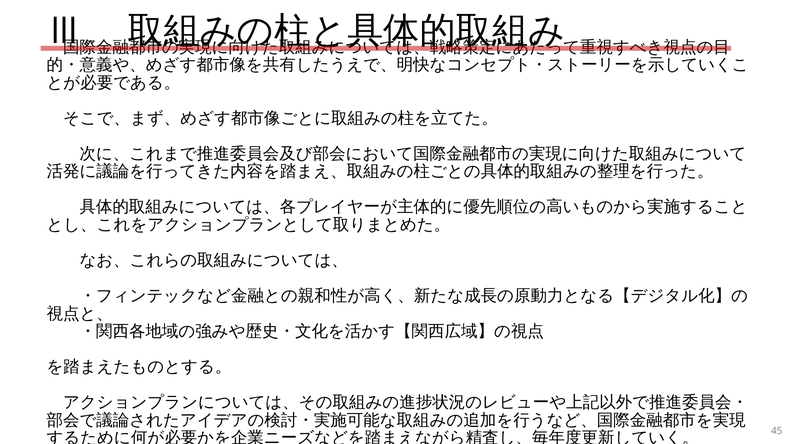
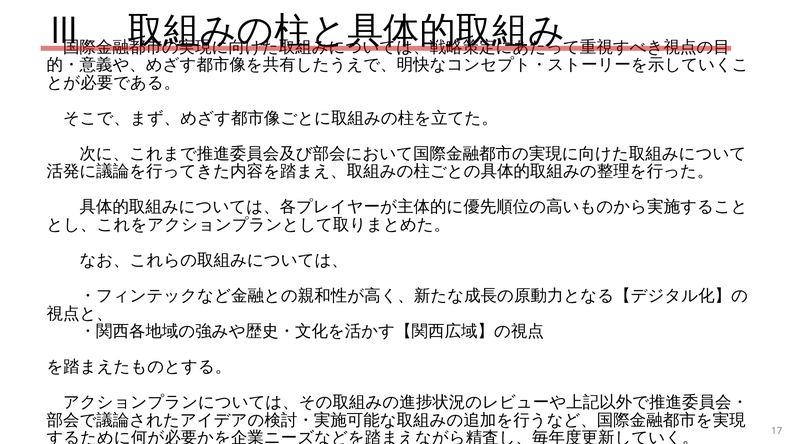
45: 45 -> 17 (777, 431)
